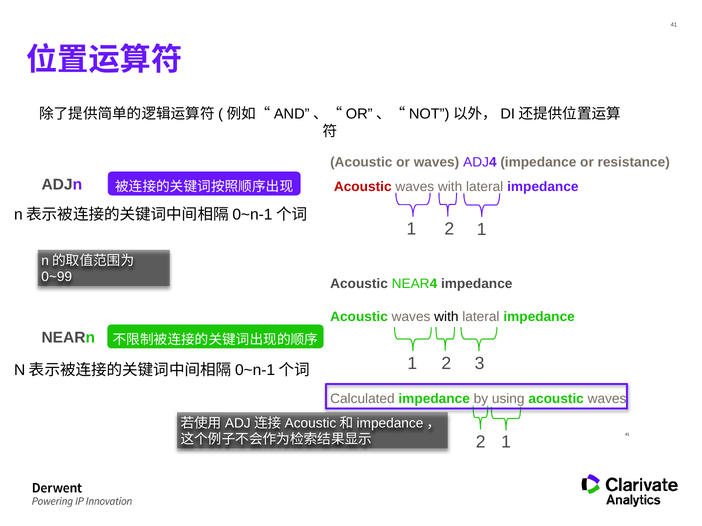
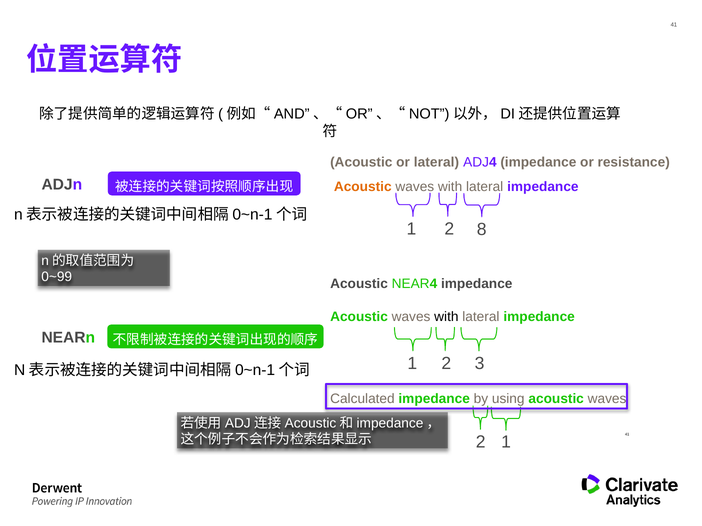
or waves: waves -> lateral (436, 163)
Acoustic colour: red -> orange (363, 187)
2 1: 1 -> 8 (482, 229)
